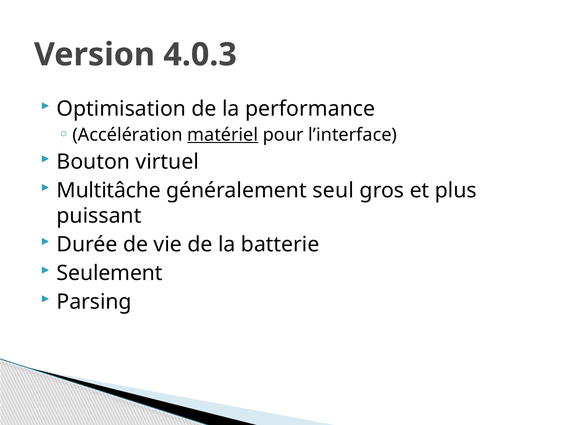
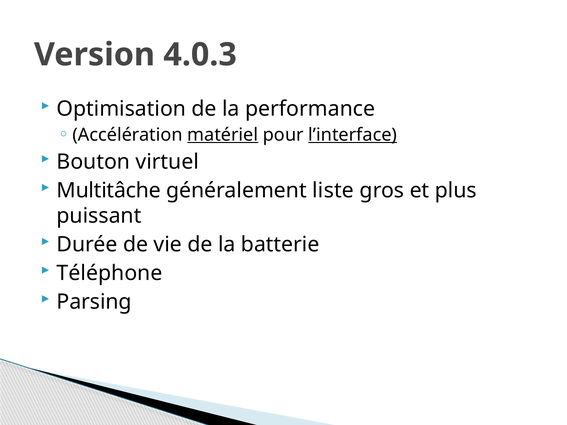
l’interface underline: none -> present (353, 135)
seul: seul -> liste (333, 191)
Seulement: Seulement -> Téléphone (110, 273)
